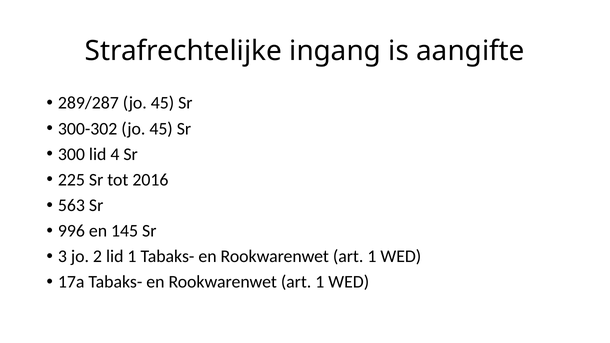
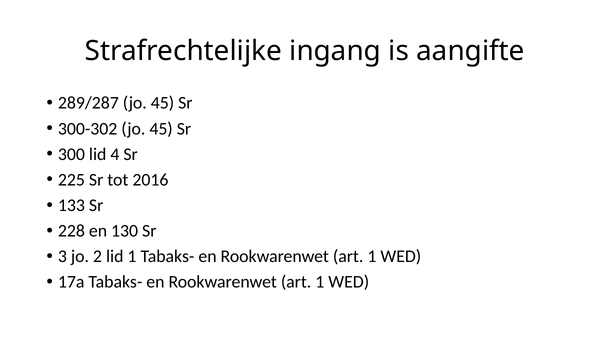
563: 563 -> 133 (71, 205)
996: 996 -> 228 (71, 231)
145: 145 -> 130 (125, 231)
